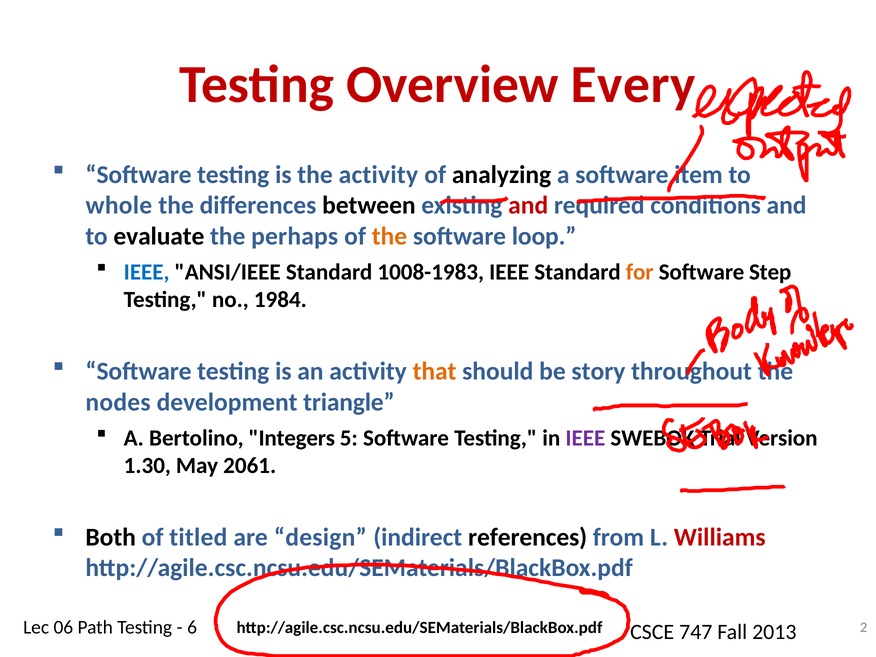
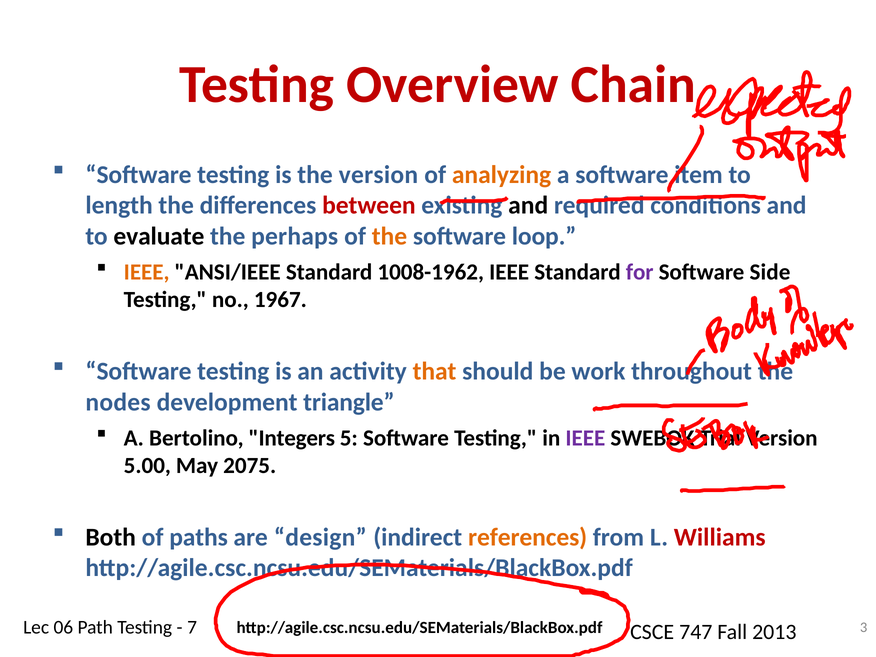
Every: Every -> Chain (633, 85)
the activity: activity -> version (378, 175)
analyzing colour: black -> orange (502, 175)
whole: whole -> length (119, 205)
between colour: black -> red (369, 205)
and colour: red -> black (528, 205)
IEEE colour: blue -> orange (147, 272)
1008-1983: 1008-1983 -> 1008-1962 (431, 272)
for colour: orange -> purple (640, 272)
Step: Step -> Side (770, 272)
1984: 1984 -> 1967 (280, 300)
story: story -> work (598, 371)
1.30: 1.30 -> 5.00 (147, 466)
2061: 2061 -> 2075 (250, 466)
titled: titled -> paths (199, 537)
references colour: black -> orange (528, 537)
6: 6 -> 7 (192, 627)
2: 2 -> 3 (864, 627)
